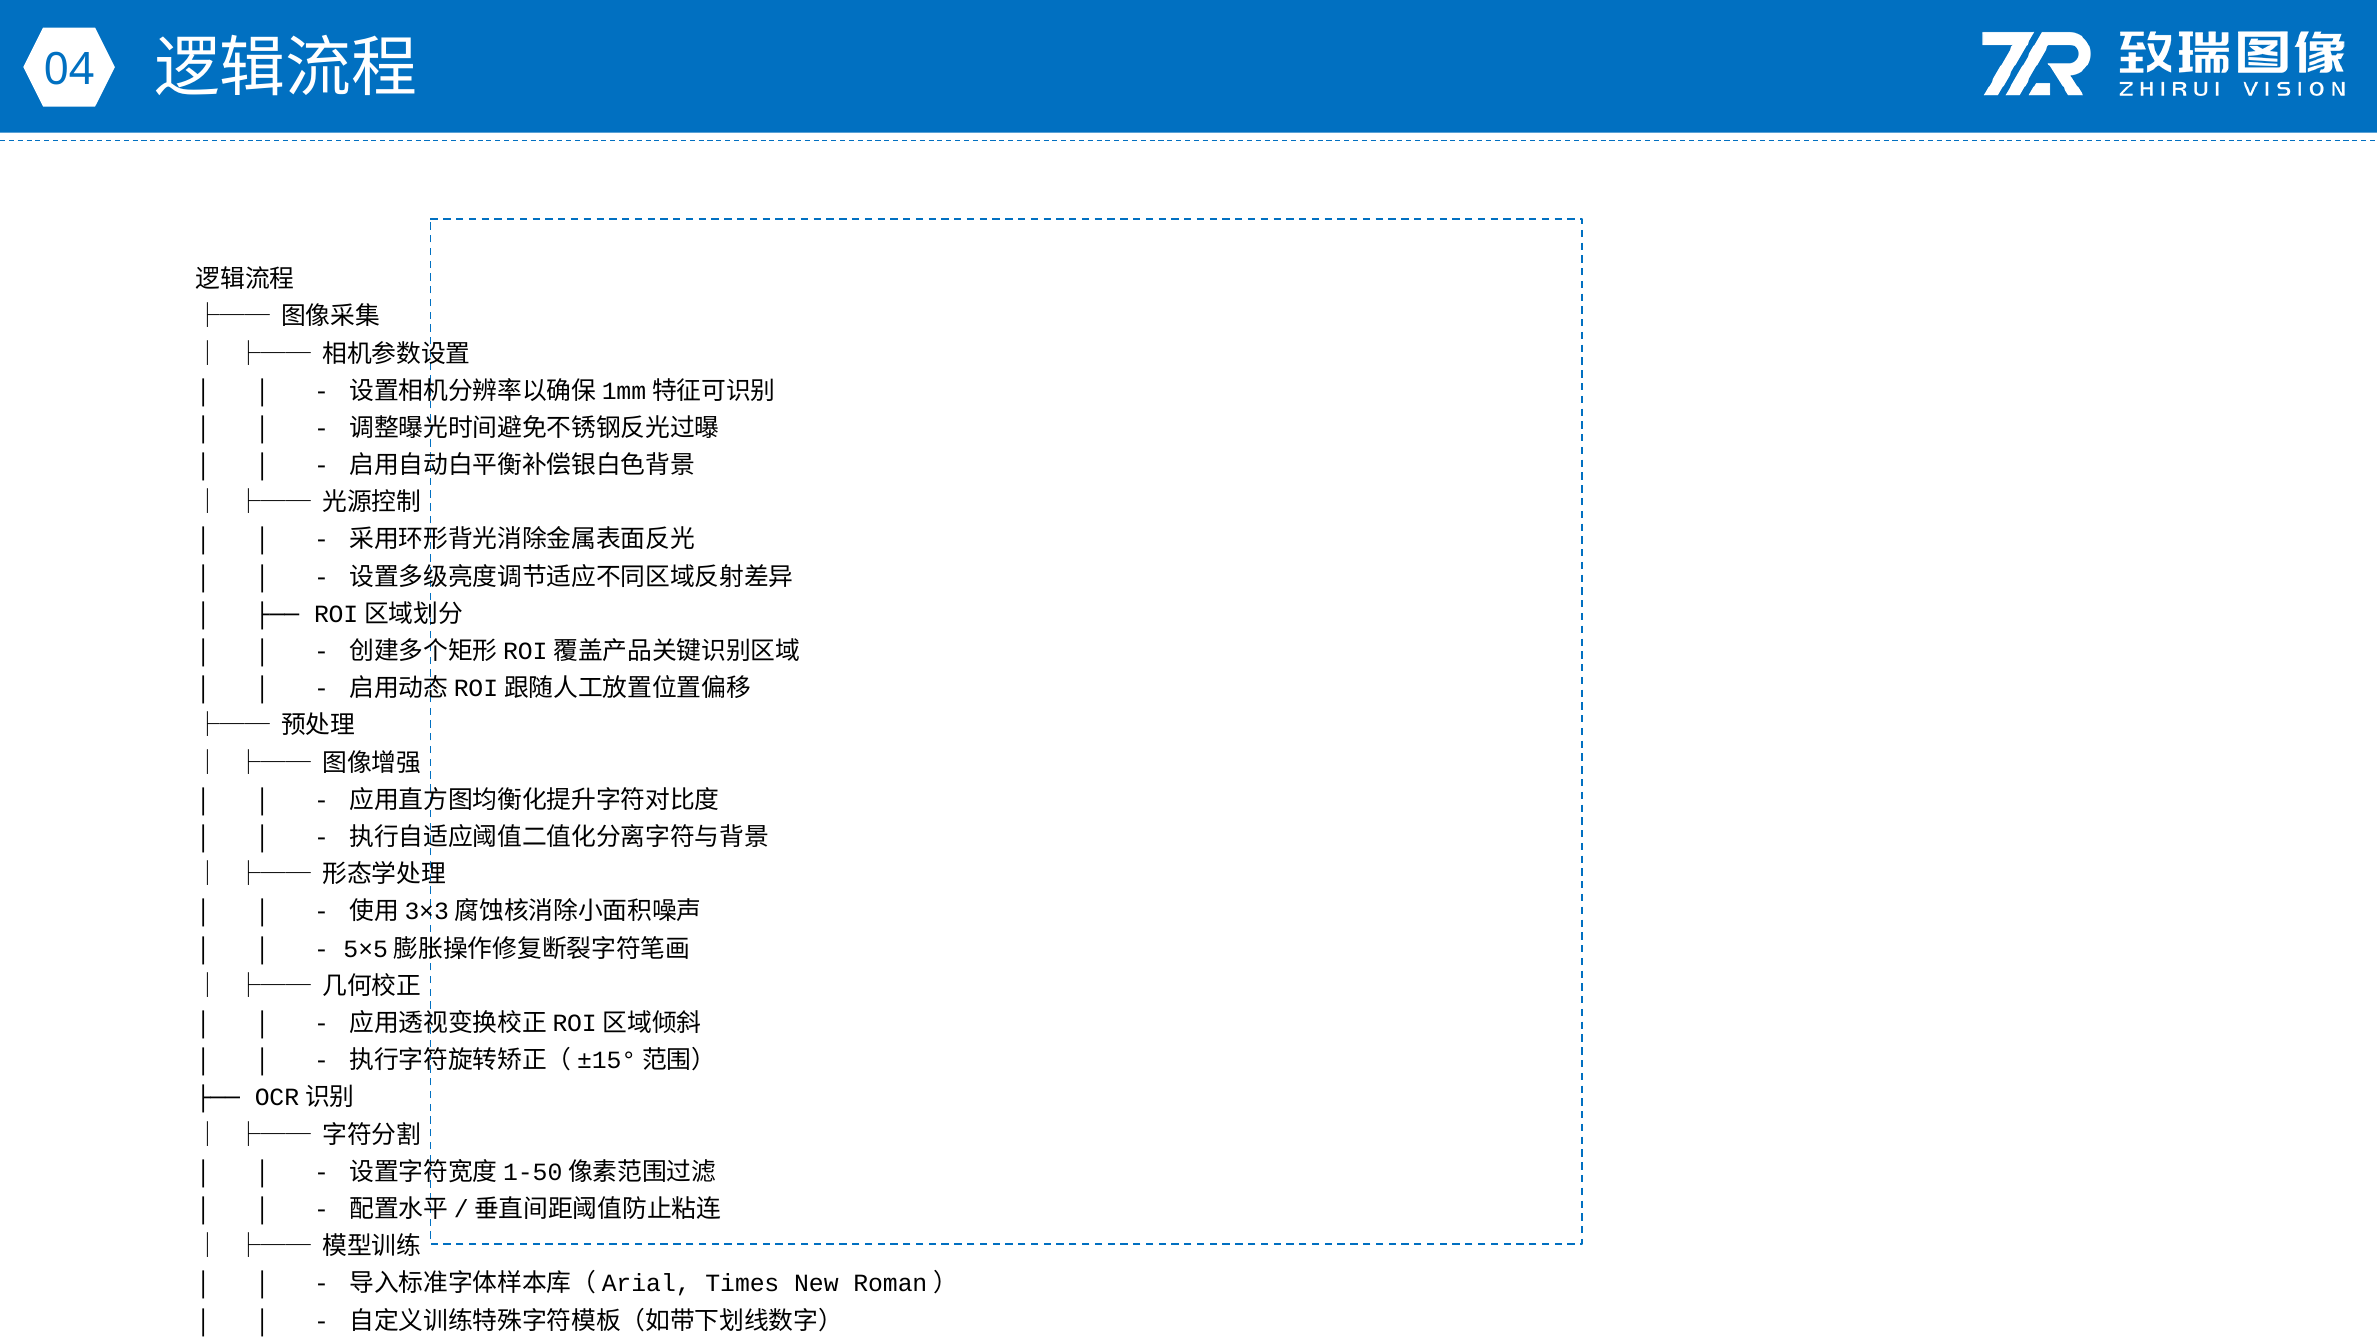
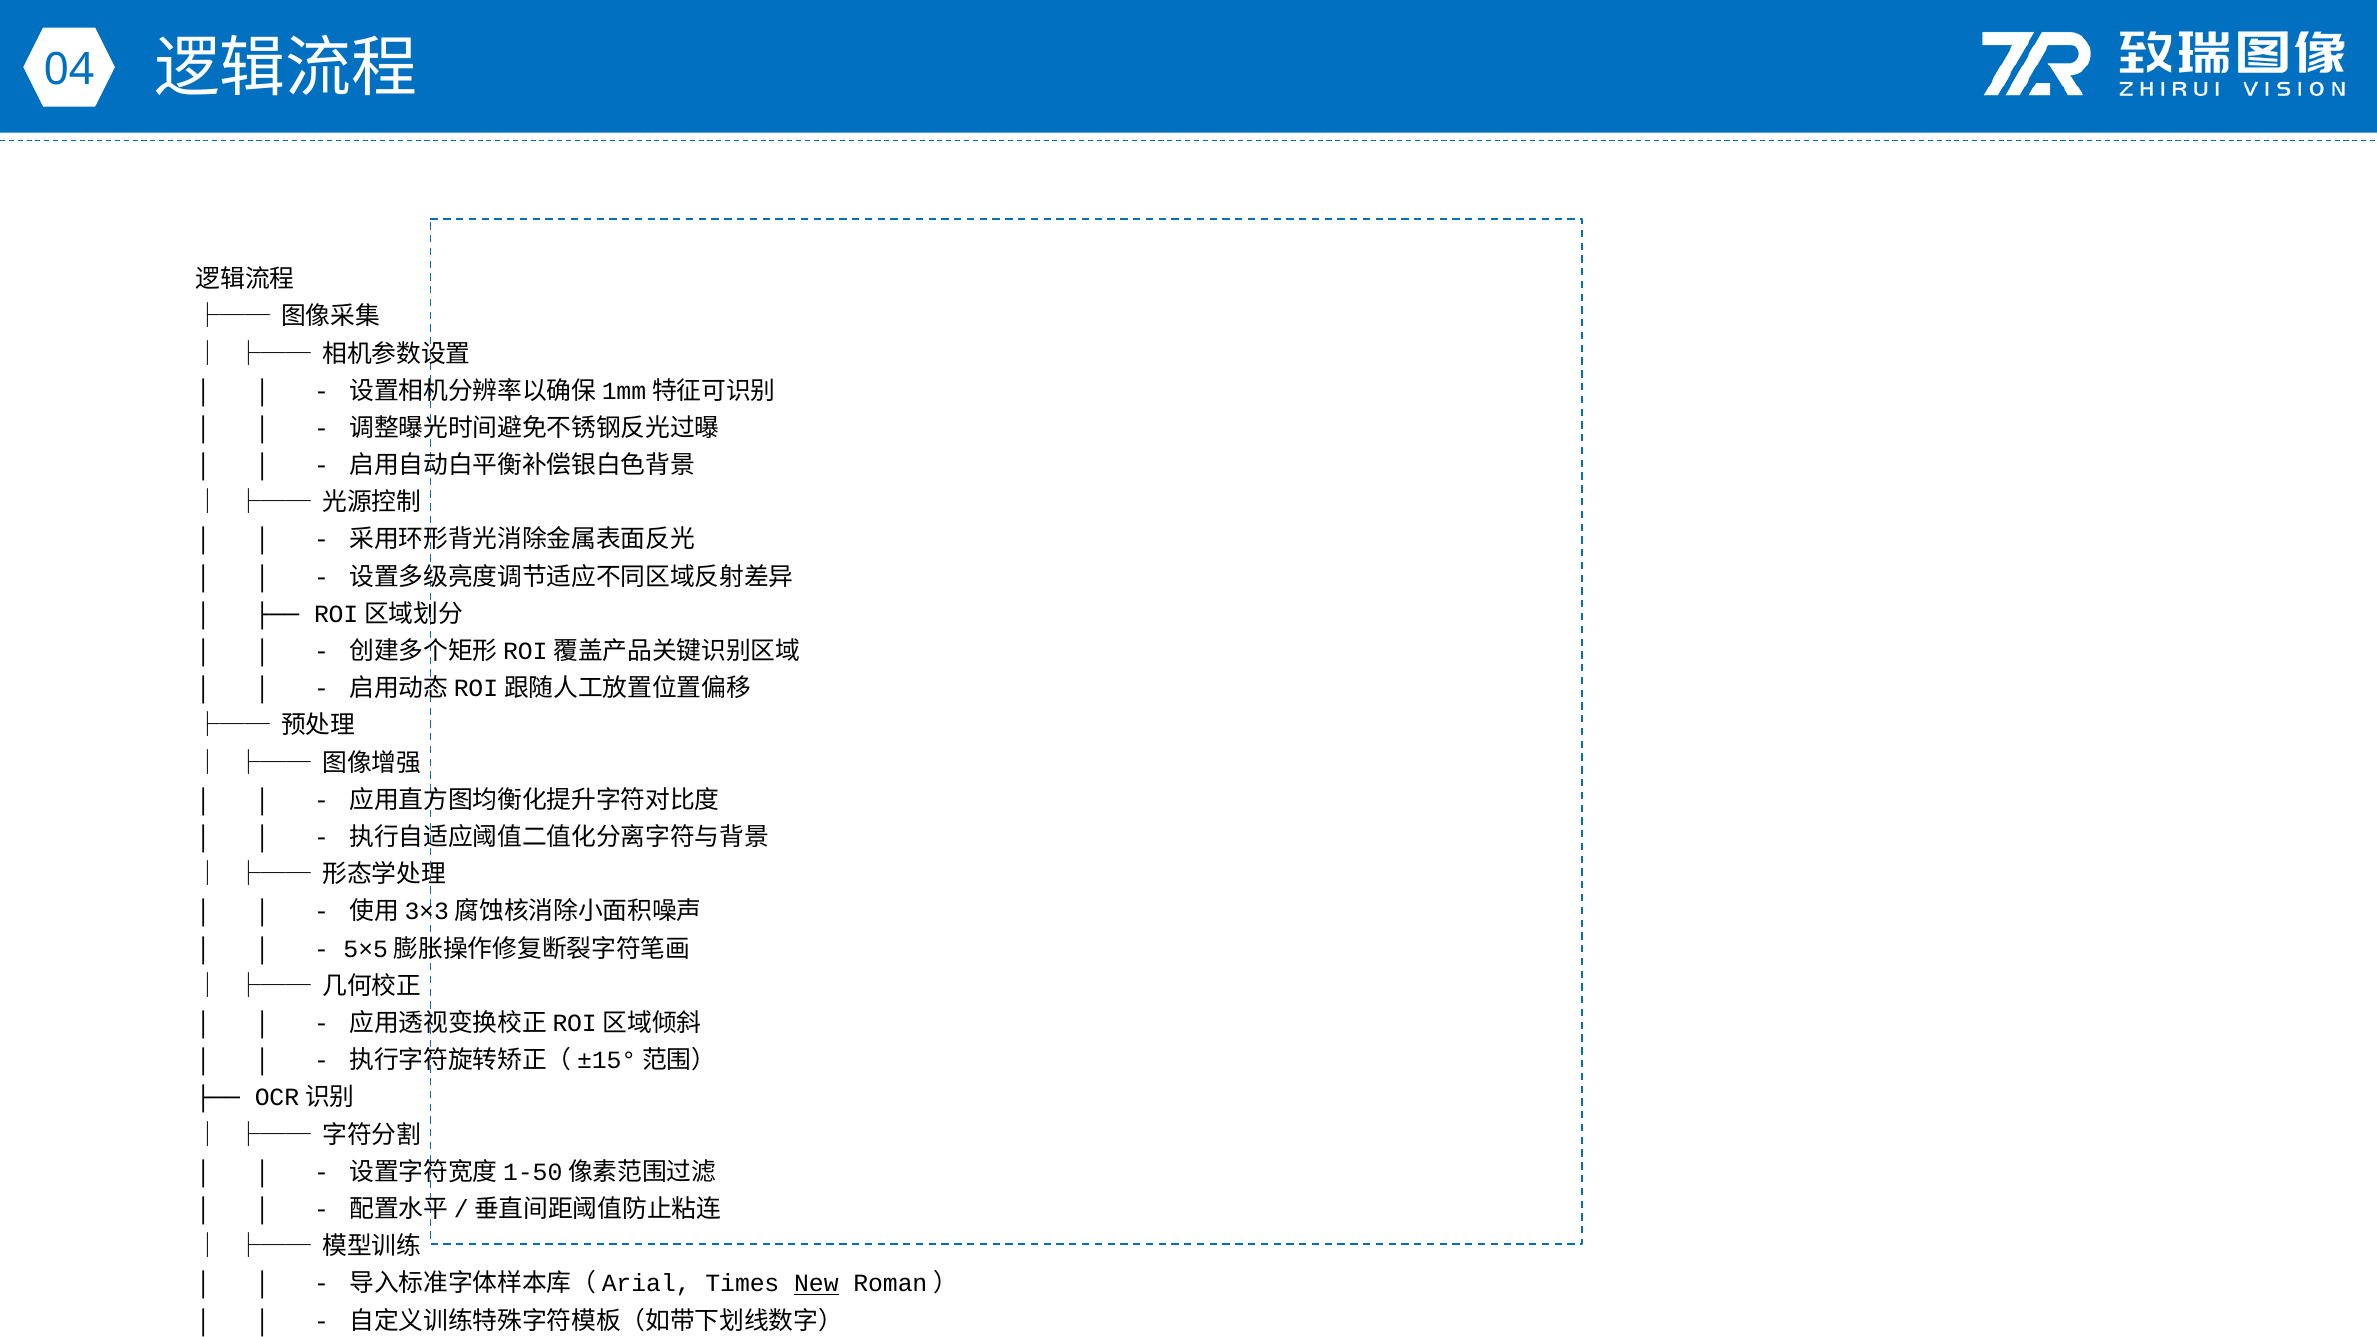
New underline: none -> present (816, 1284)
